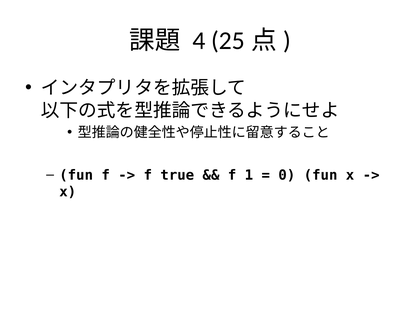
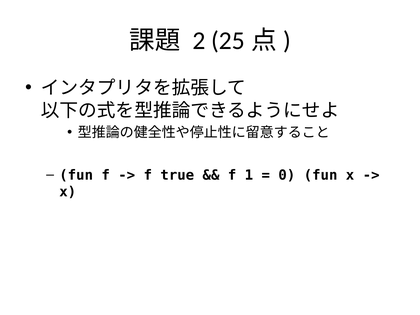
4: 4 -> 2 (199, 41)
